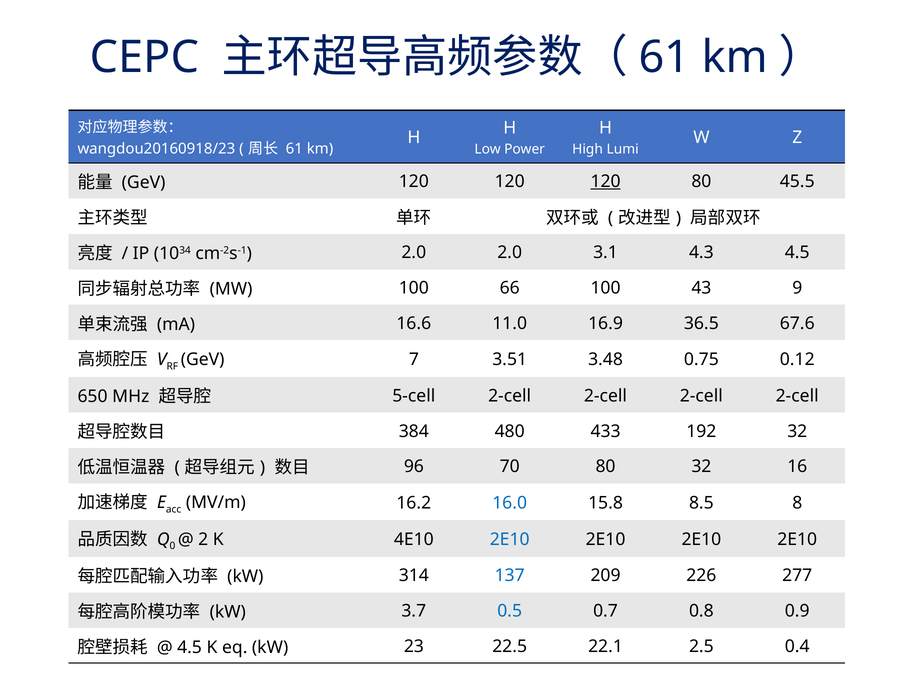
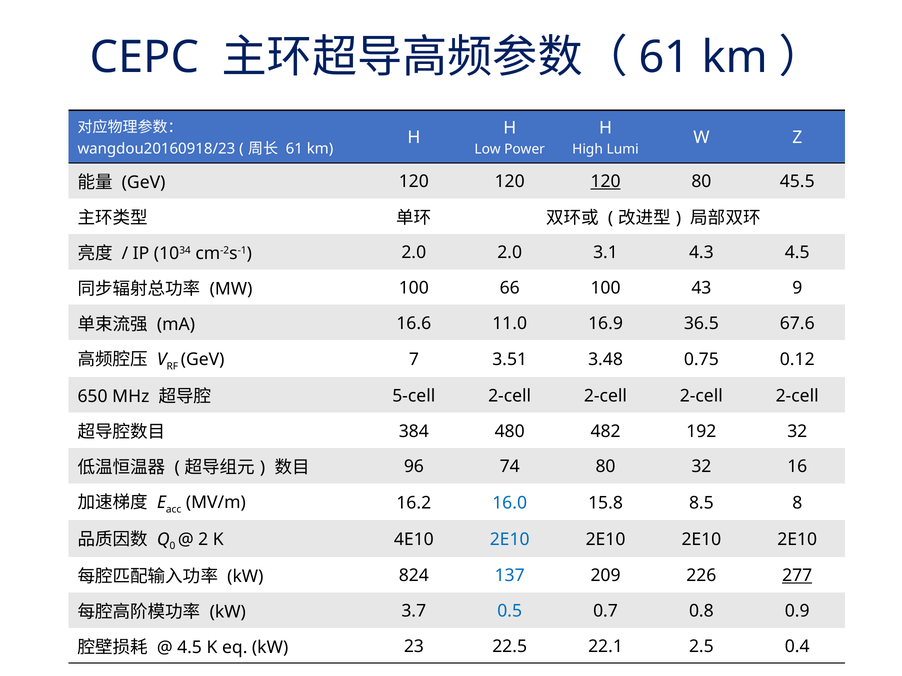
433: 433 -> 482 (606, 432)
70: 70 -> 74 (510, 467)
314: 314 -> 824 (414, 576)
277 underline: none -> present (797, 576)
